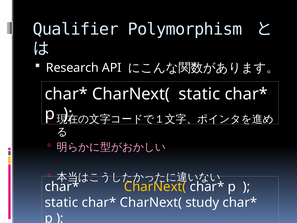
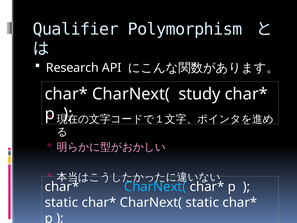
CharNext( static: static -> study (199, 94)
CharNext( colour: yellow -> light blue (155, 186)
CharNext( study: study -> static (202, 202)
